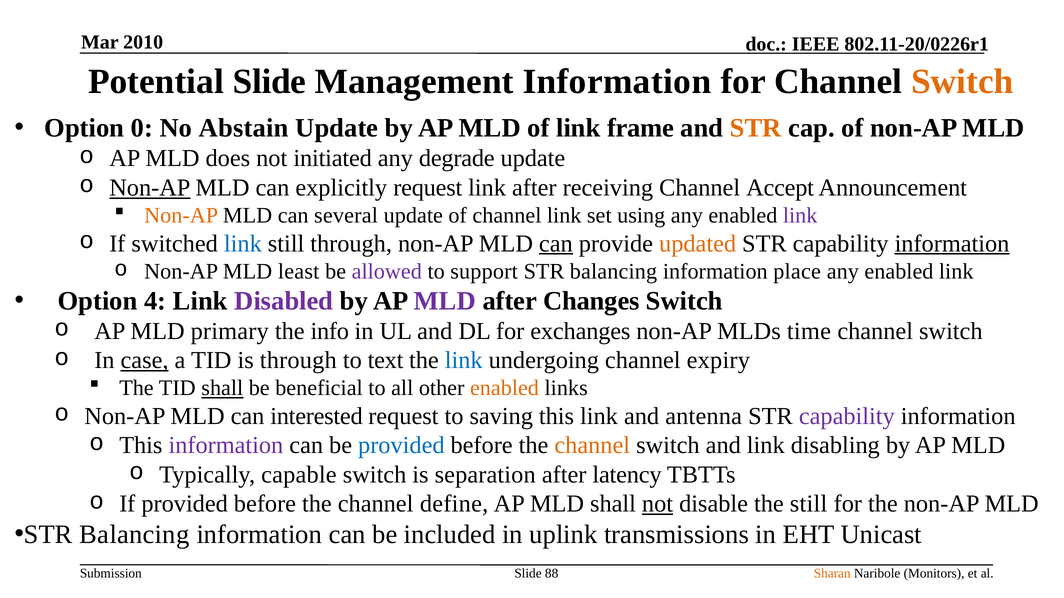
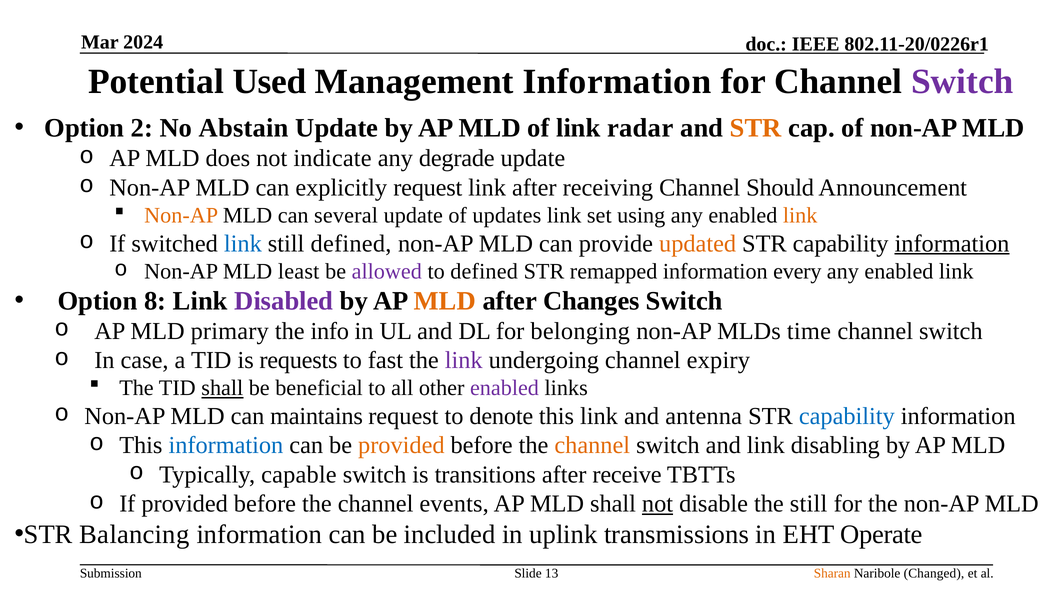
2010: 2010 -> 2024 (143, 42)
Potential Slide: Slide -> Used (269, 82)
Switch colour: orange -> purple (962, 82)
0: 0 -> 2 (142, 128)
frame: frame -> radar (640, 128)
initiated: initiated -> indicate (332, 159)
Non-AP underline: present -> none (150, 188)
Accept: Accept -> Should (780, 188)
of channel: channel -> updates (507, 216)
link colour: purple -> orange (800, 216)
still through: through -> defined (351, 244)
can underline: present -> none (556, 244)
to support: support -> defined (484, 271)
balancing: balancing -> remapped (614, 271)
place: place -> every (797, 271)
4: 4 -> 8 (155, 301)
MLD colour: purple -> orange (445, 301)
exchanges: exchanges -> belonging (580, 331)
case underline: present -> none (145, 361)
is through: through -> requests (298, 361)
text: text -> fast (385, 361)
link colour: blue -> purple (464, 361)
enabled colour: orange -> purple (504, 388)
interested: interested -> maintains (317, 417)
saving: saving -> denote (501, 417)
capability colour: purple -> blue (847, 417)
information colour: purple -> blue (226, 446)
provided colour: blue -> orange (401, 446)
separation: separation -> transitions (485, 475)
latency: latency -> receive (627, 475)
define: define -> events (454, 504)
Unicast: Unicast -> Operate (881, 535)
88: 88 -> 13 (552, 574)
Monitors: Monitors -> Changed (934, 574)
